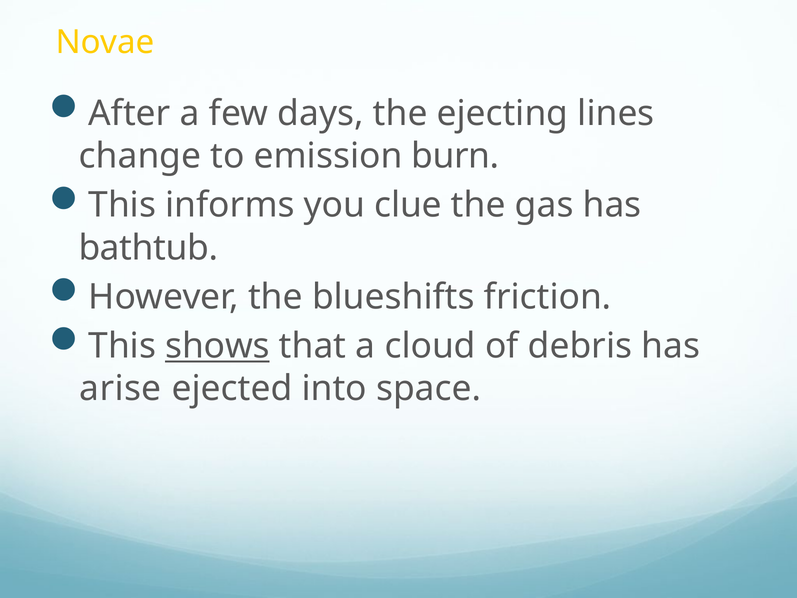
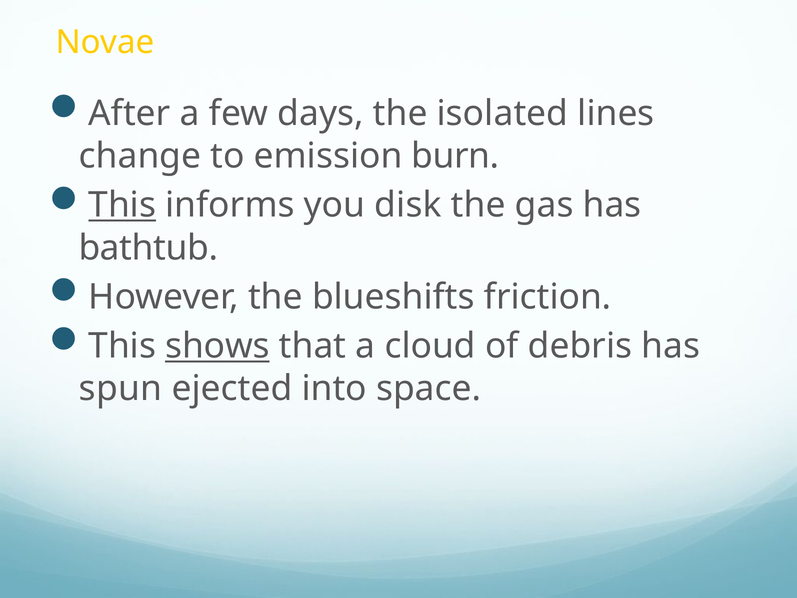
ejecting: ejecting -> isolated (502, 114)
This underline: none -> present (122, 205)
clue: clue -> disk (408, 205)
arise: arise -> spun (121, 389)
